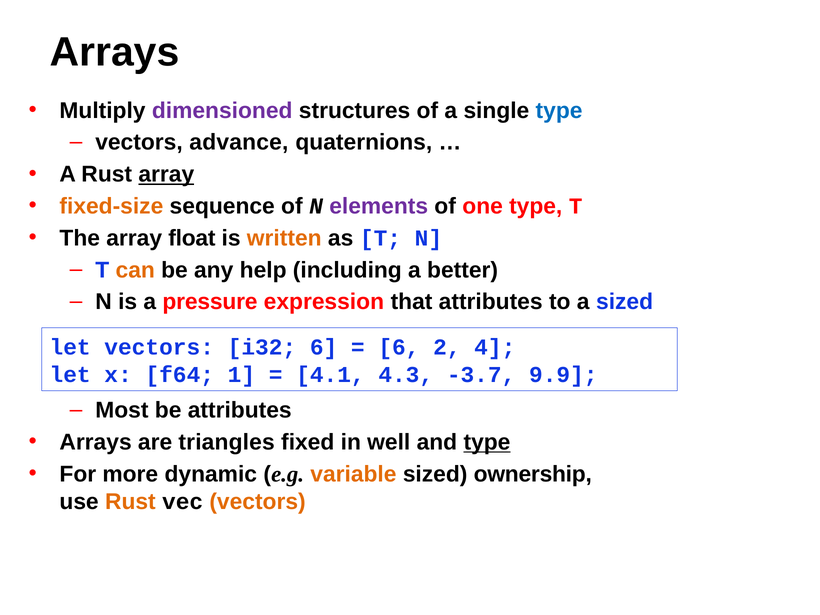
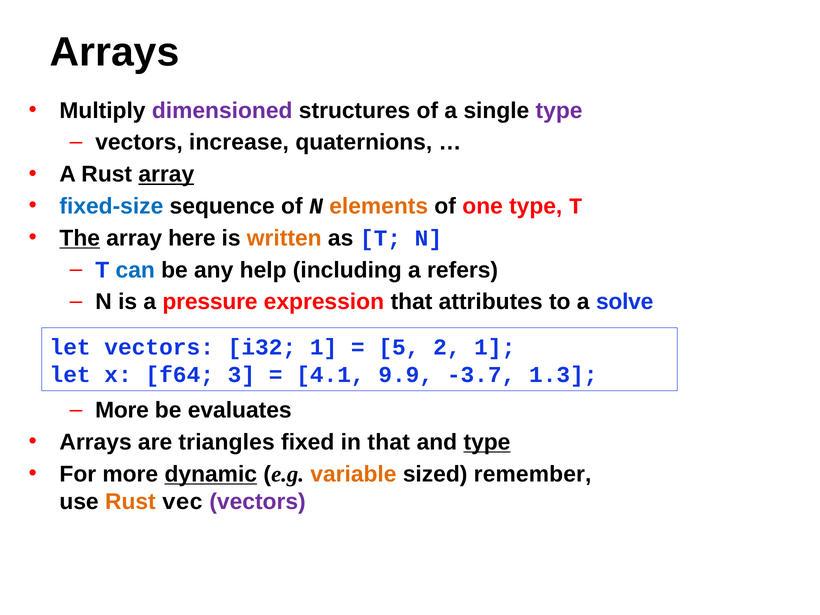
type colour: blue -> purple (559, 111)
advance: advance -> increase (239, 142)
fixed-size colour: orange -> blue (111, 206)
elements colour: purple -> orange (379, 206)
The underline: none -> present (80, 238)
float: float -> here (192, 238)
can colour: orange -> blue (135, 270)
better: better -> refers (463, 270)
a sized: sized -> solve (625, 302)
i32 6: 6 -> 1 (324, 347)
6: 6 -> 5 (399, 347)
2 4: 4 -> 1 (495, 347)
1: 1 -> 3 (241, 375)
4.3: 4.3 -> 9.9 (406, 375)
9.9: 9.9 -> 1.3 (563, 375)
Most: Most -> More (122, 410)
be attributes: attributes -> evaluates (240, 410)
in well: well -> that (389, 442)
dynamic underline: none -> present (211, 474)
ownership: ownership -> remember (533, 474)
vectors colour: orange -> purple (258, 501)
